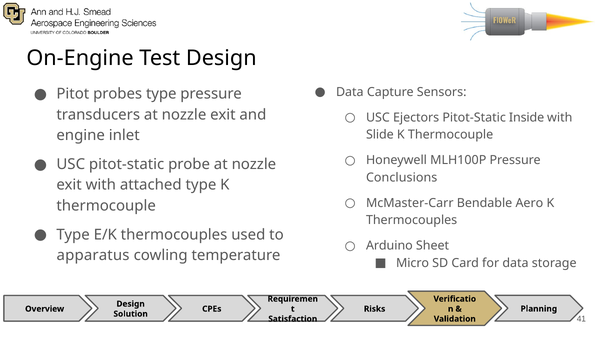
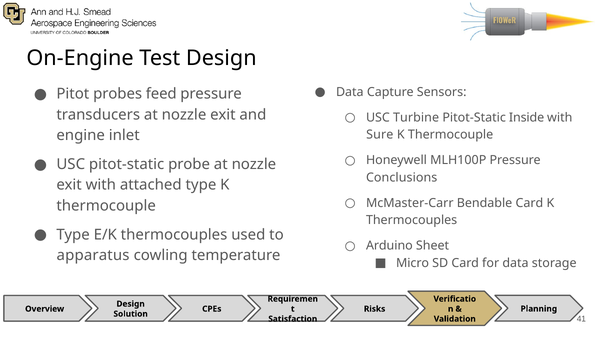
probes type: type -> feed (161, 94)
Ejectors: Ejectors -> Turbine (416, 118)
Slide: Slide -> Sure (380, 135)
Bendable Aero: Aero -> Card (529, 203)
